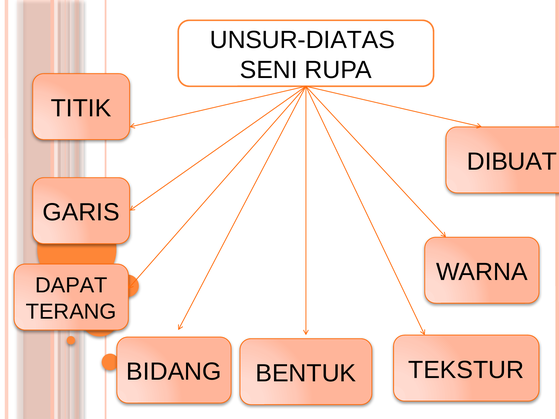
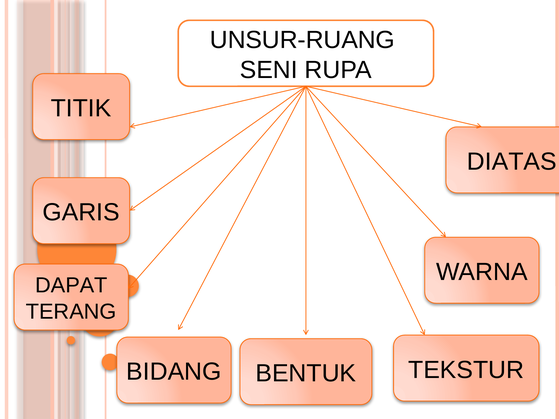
UNSUR-DIATAS: UNSUR-DIATAS -> UNSUR-RUANG (302, 40)
DIBUAT: DIBUAT -> DIATAS (512, 162)
